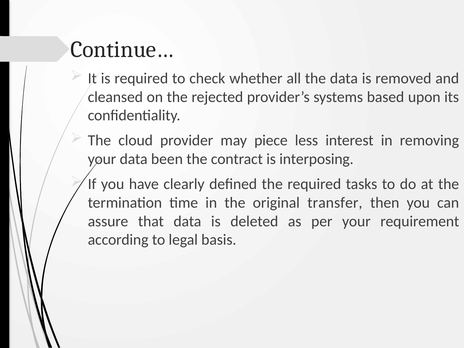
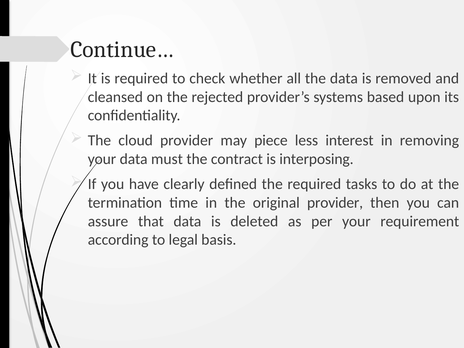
been: been -> must (167, 159)
original transfer: transfer -> provider (335, 203)
